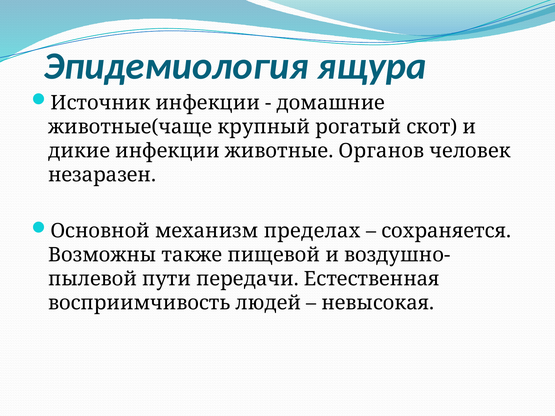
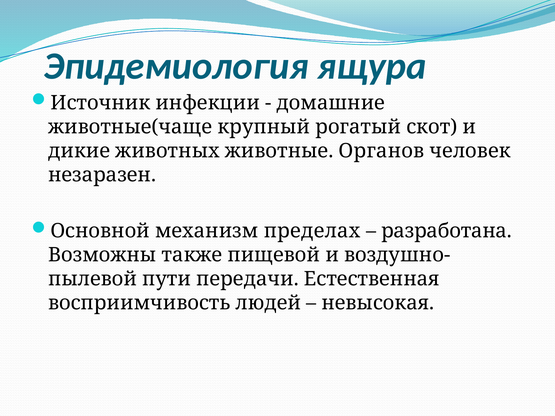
дикие инфекции: инфекции -> животных (168, 151)
сохраняется: сохраняется -> разработана (446, 231)
